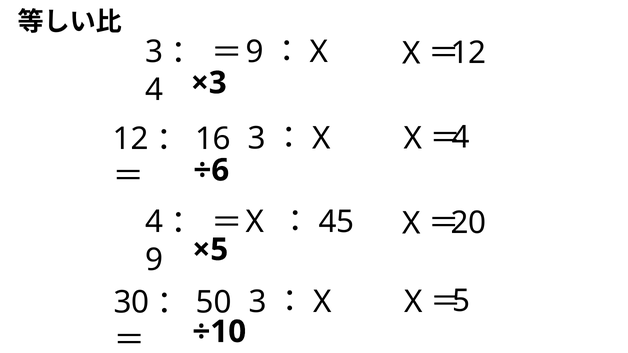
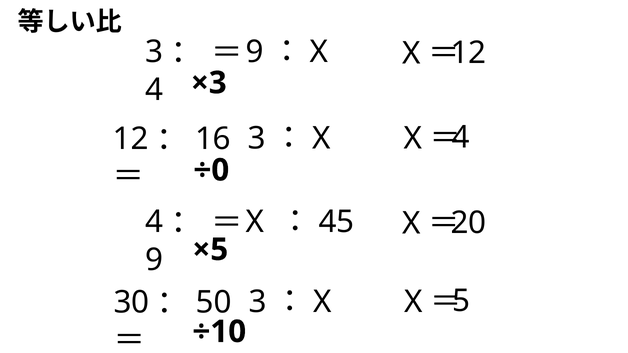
÷6: ÷6 -> ÷0 (211, 170)
